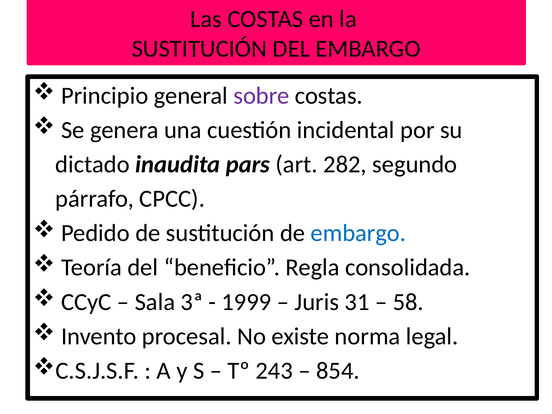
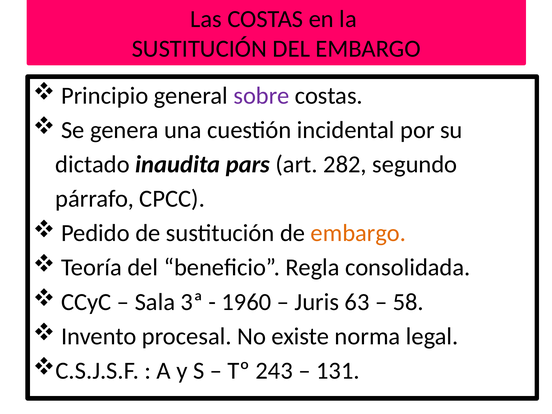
embargo colour: blue -> orange (358, 233)
1999: 1999 -> 1960 (246, 302)
31: 31 -> 63 (357, 302)
854: 854 -> 131 (338, 371)
